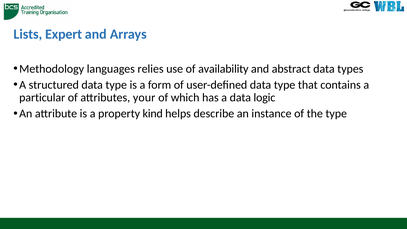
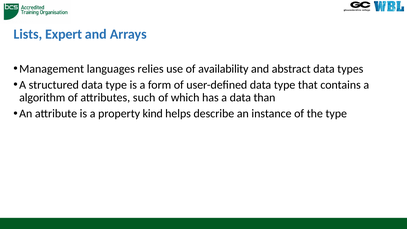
Methodology: Methodology -> Management (52, 69)
particular: particular -> algorithm (42, 98)
your: your -> such (144, 98)
logic: logic -> than (264, 98)
